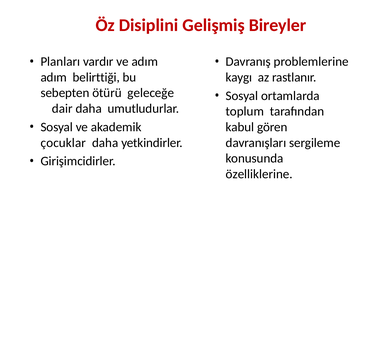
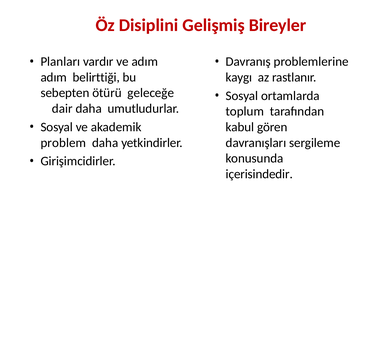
çocuklar: çocuklar -> problem (63, 143)
özelliklerine: özelliklerine -> içerisindedir (259, 174)
